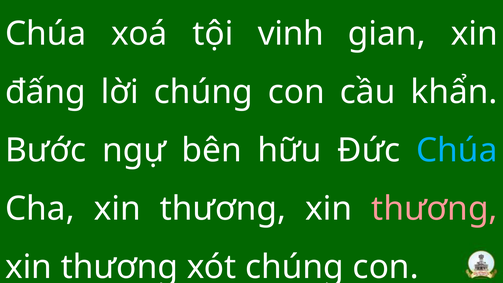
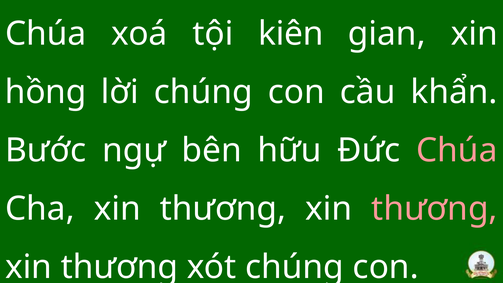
vinh: vinh -> kiên (291, 34)
đấng: đấng -> hồng (46, 92)
Chúa colour: light blue -> pink (457, 150)
